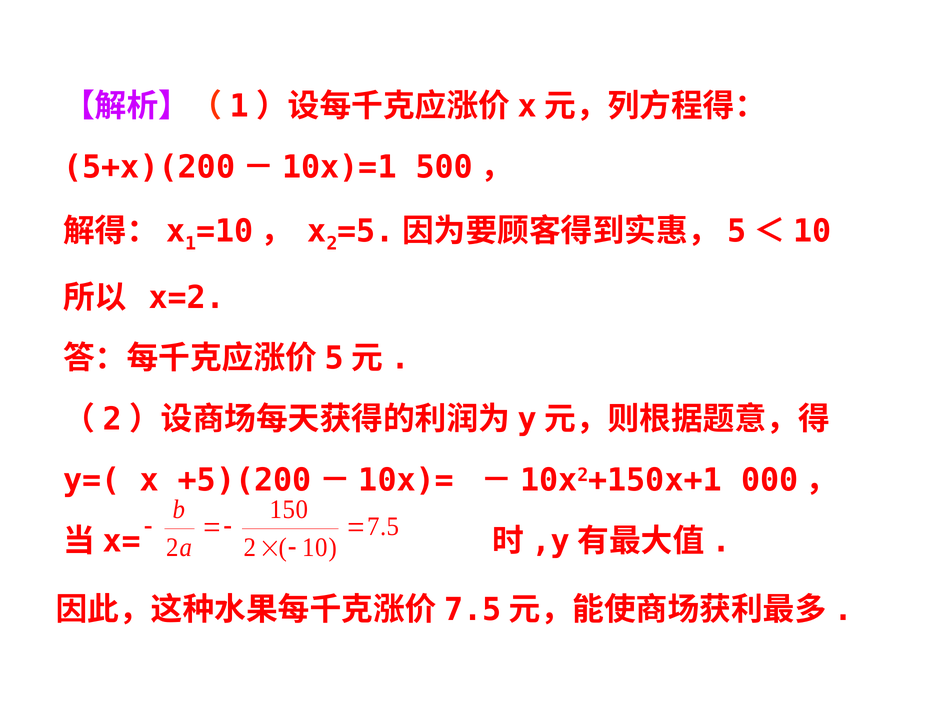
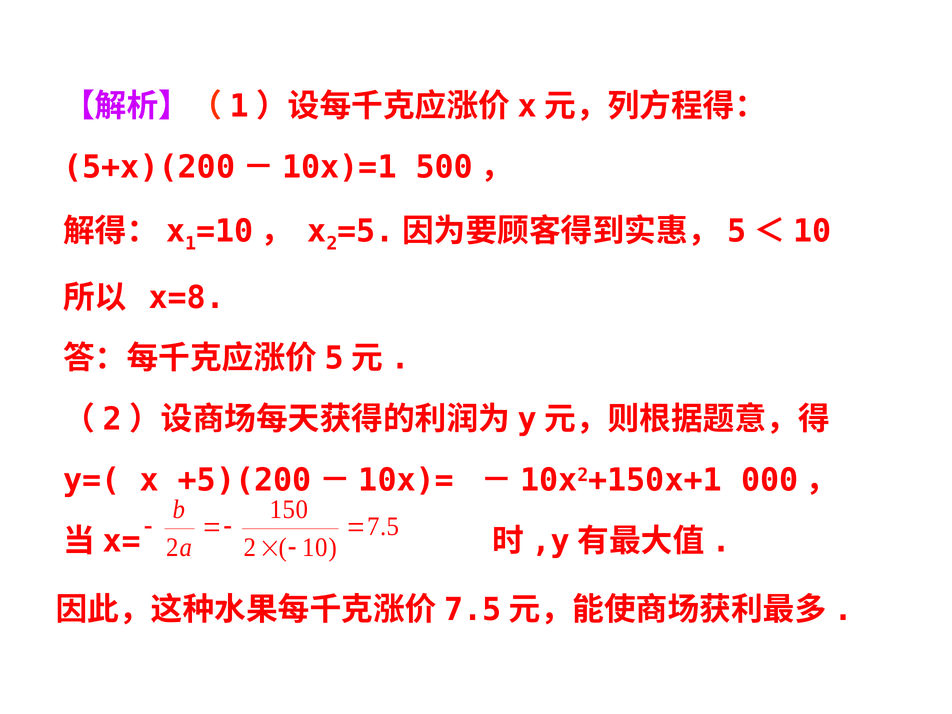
x=2: x=2 -> x=8 (187, 298)
